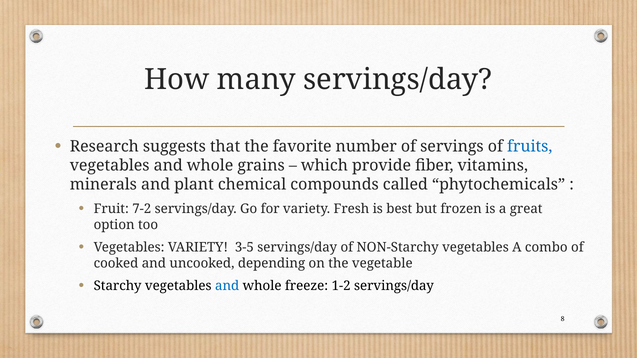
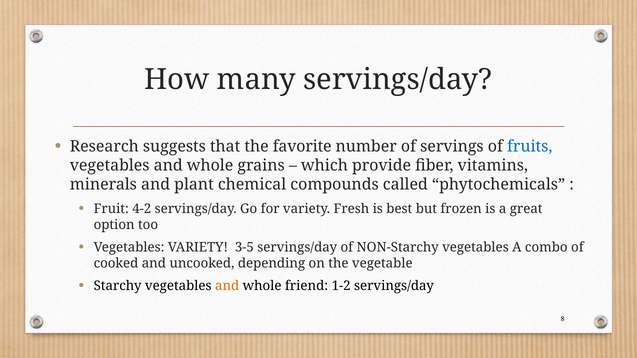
7-2: 7-2 -> 4-2 (142, 209)
and colour: blue -> orange (227, 286)
freeze: freeze -> friend (307, 286)
